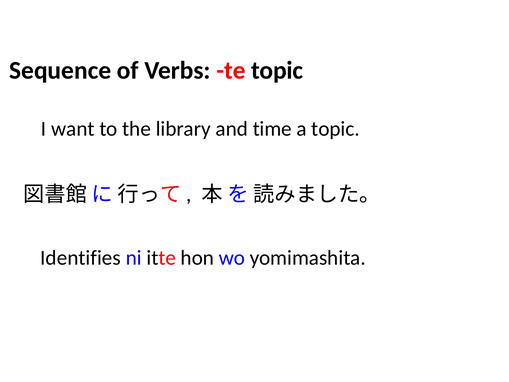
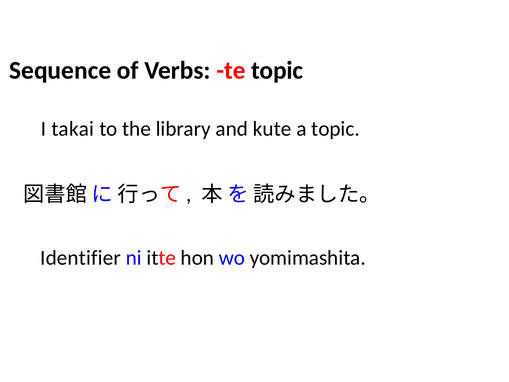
want: want -> takai (73, 129)
time: time -> kute (272, 129)
Identifies: Identifies -> Identifier (80, 258)
